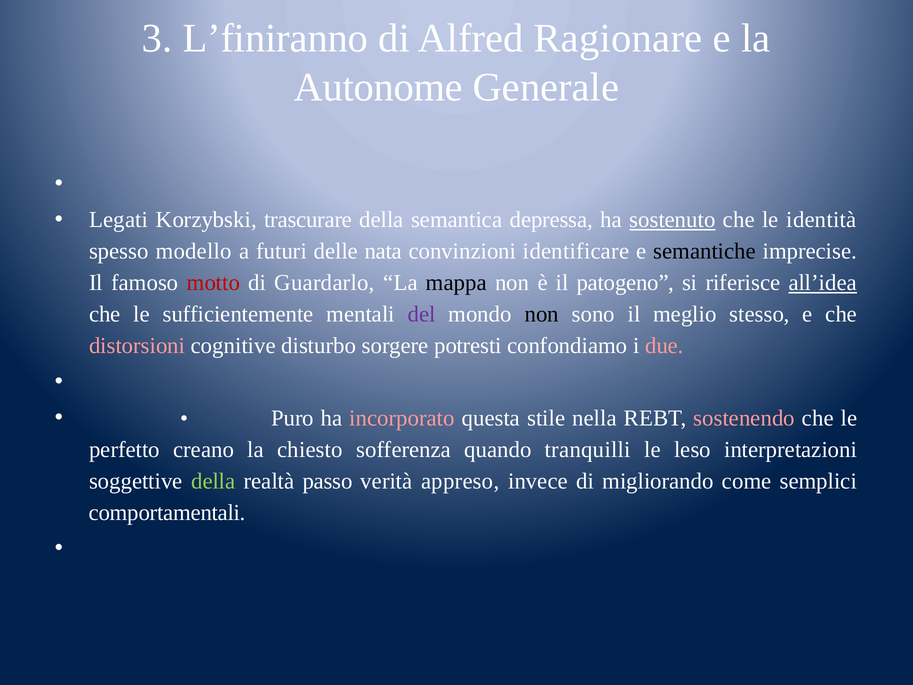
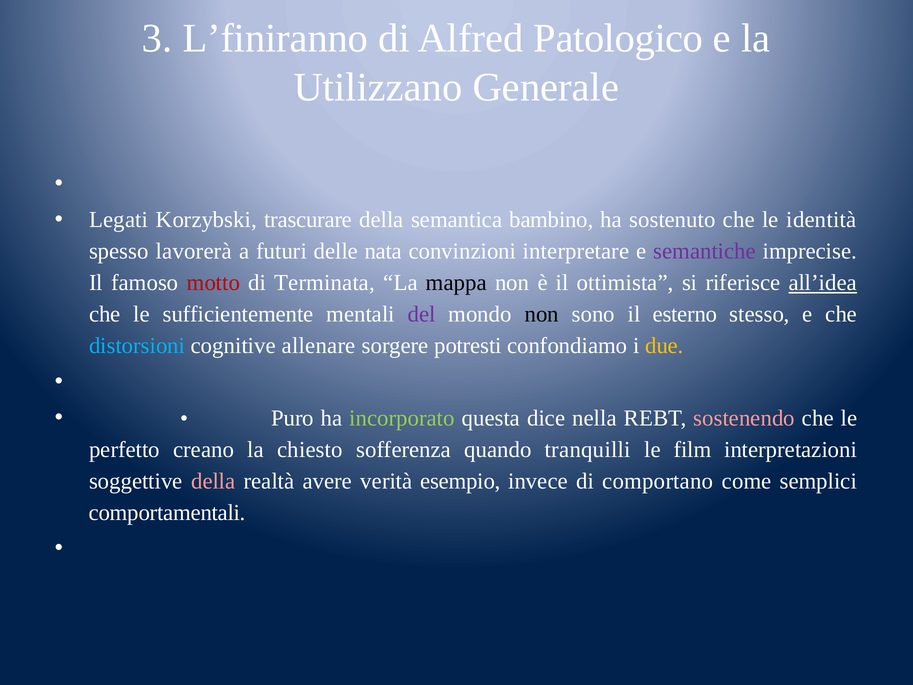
Ragionare: Ragionare -> Patologico (618, 39)
Autonome: Autonome -> Utilizzano (378, 87)
depressa: depressa -> bambino (551, 220)
sostenuto underline: present -> none (672, 220)
modello: modello -> lavorerà (194, 251)
identificare: identificare -> interpretare (576, 251)
semantiche colour: black -> purple (705, 251)
Guardarlo: Guardarlo -> Terminata (325, 283)
patogeno: patogeno -> ottimista (625, 283)
meglio: meglio -> esterno (685, 314)
distorsioni colour: pink -> light blue (137, 346)
disturbo: disturbo -> allenare (319, 346)
due colour: pink -> yellow (664, 346)
incorporato colour: pink -> light green (402, 418)
stile: stile -> dice (546, 418)
leso: leso -> film (693, 449)
della colour: light green -> pink (213, 481)
passo: passo -> avere (327, 481)
appreso: appreso -> esempio (460, 481)
migliorando: migliorando -> comportano (658, 481)
